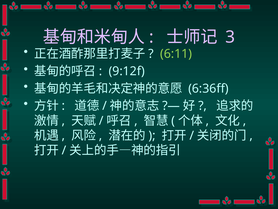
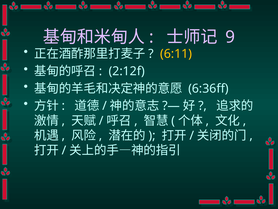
3: 3 -> 9 (230, 37)
6:11 colour: light green -> yellow (176, 54)
9:12f: 9:12f -> 2:12f (127, 71)
